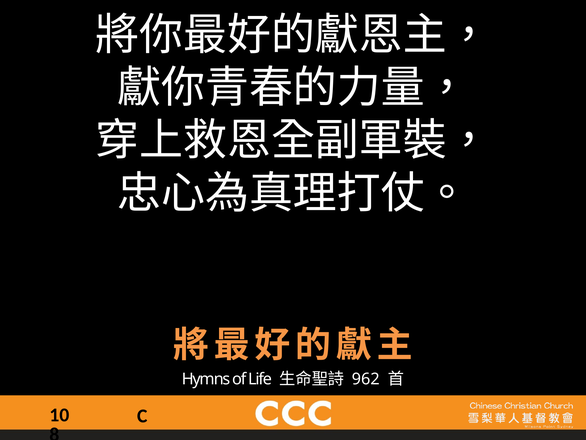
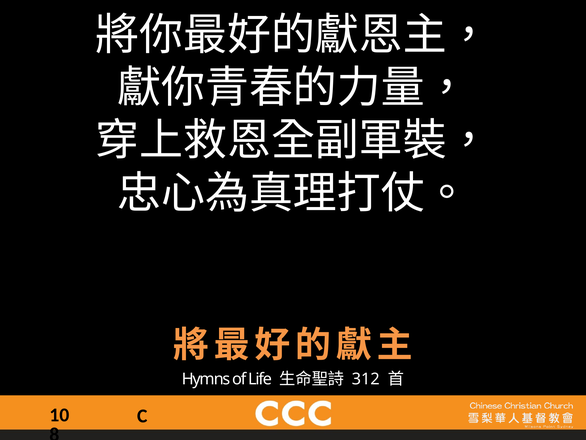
962: 962 -> 312 (366, 379)
